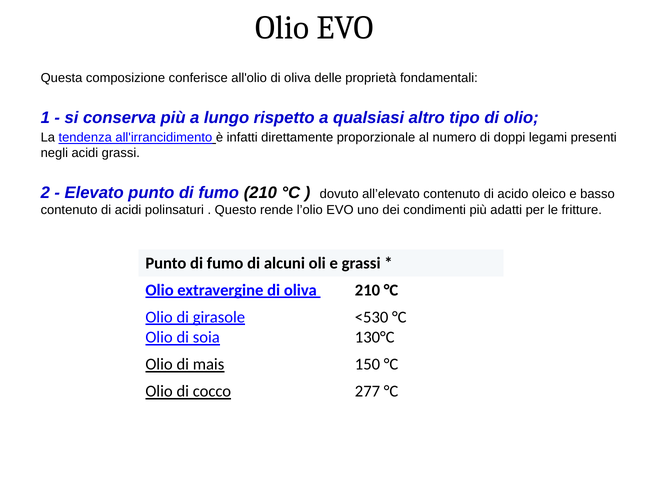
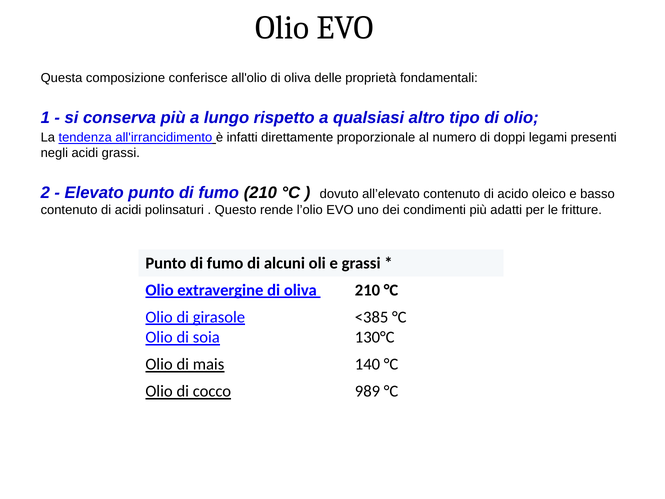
<530: <530 -> <385 (372, 317)
150: 150 -> 140 (367, 364)
277: 277 -> 989 (367, 391)
